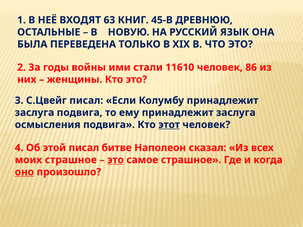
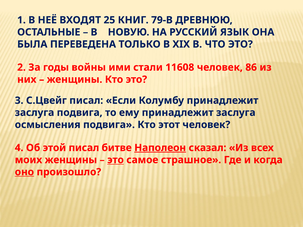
63: 63 -> 25 (109, 20)
45-В: 45-В -> 79-В (162, 20)
11610: 11610 -> 11608 (180, 67)
этот underline: present -> none (169, 125)
Наполеон underline: none -> present (160, 148)
моих страшное: страшное -> женщины (71, 160)
